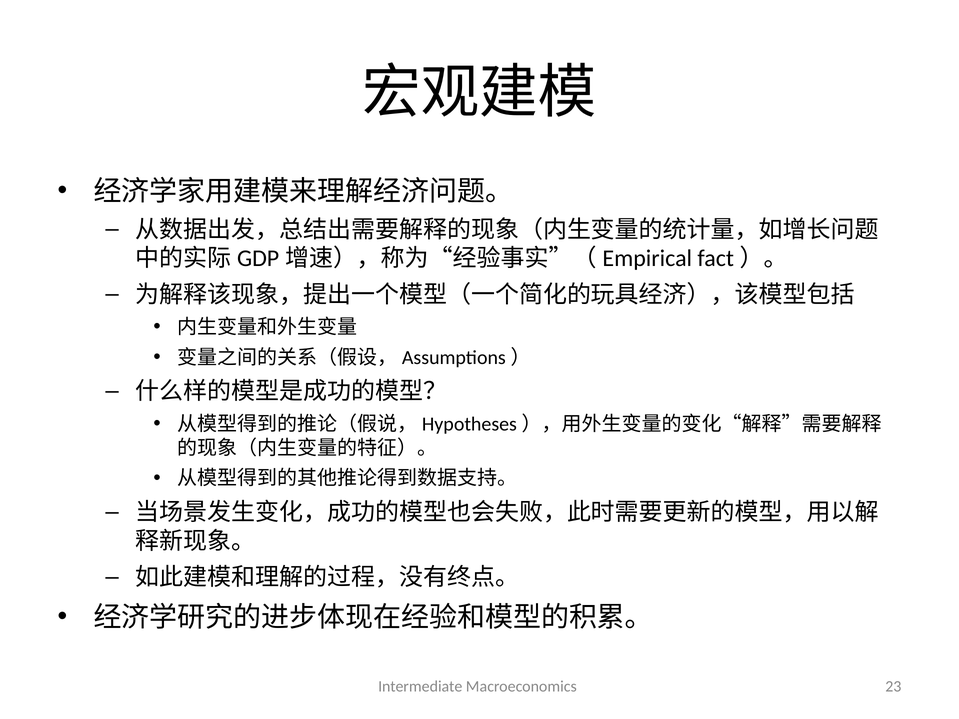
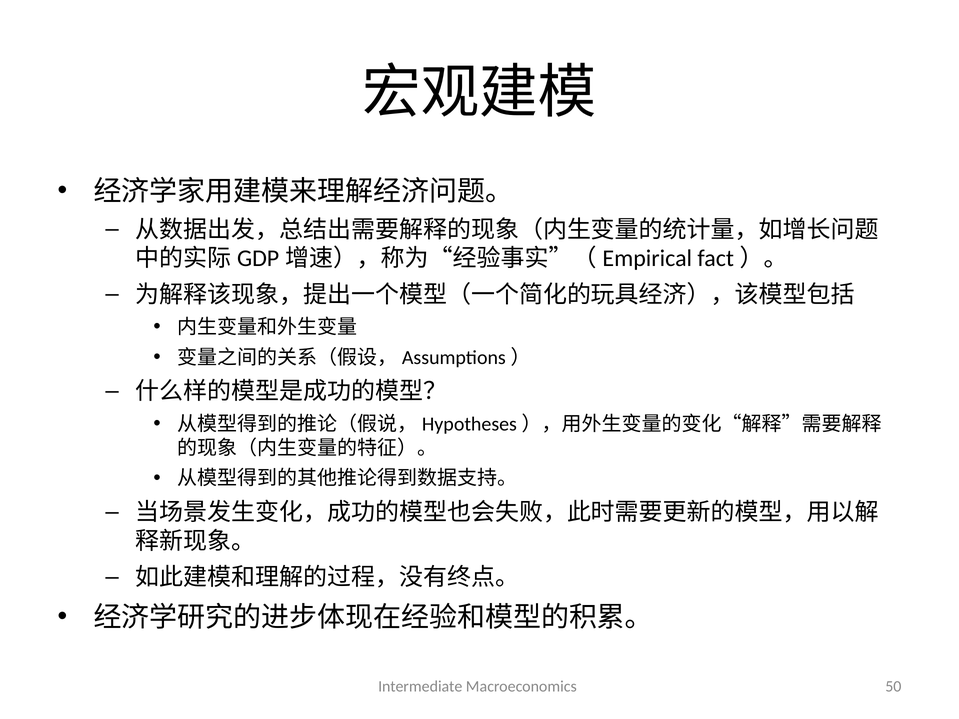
23: 23 -> 50 (893, 687)
